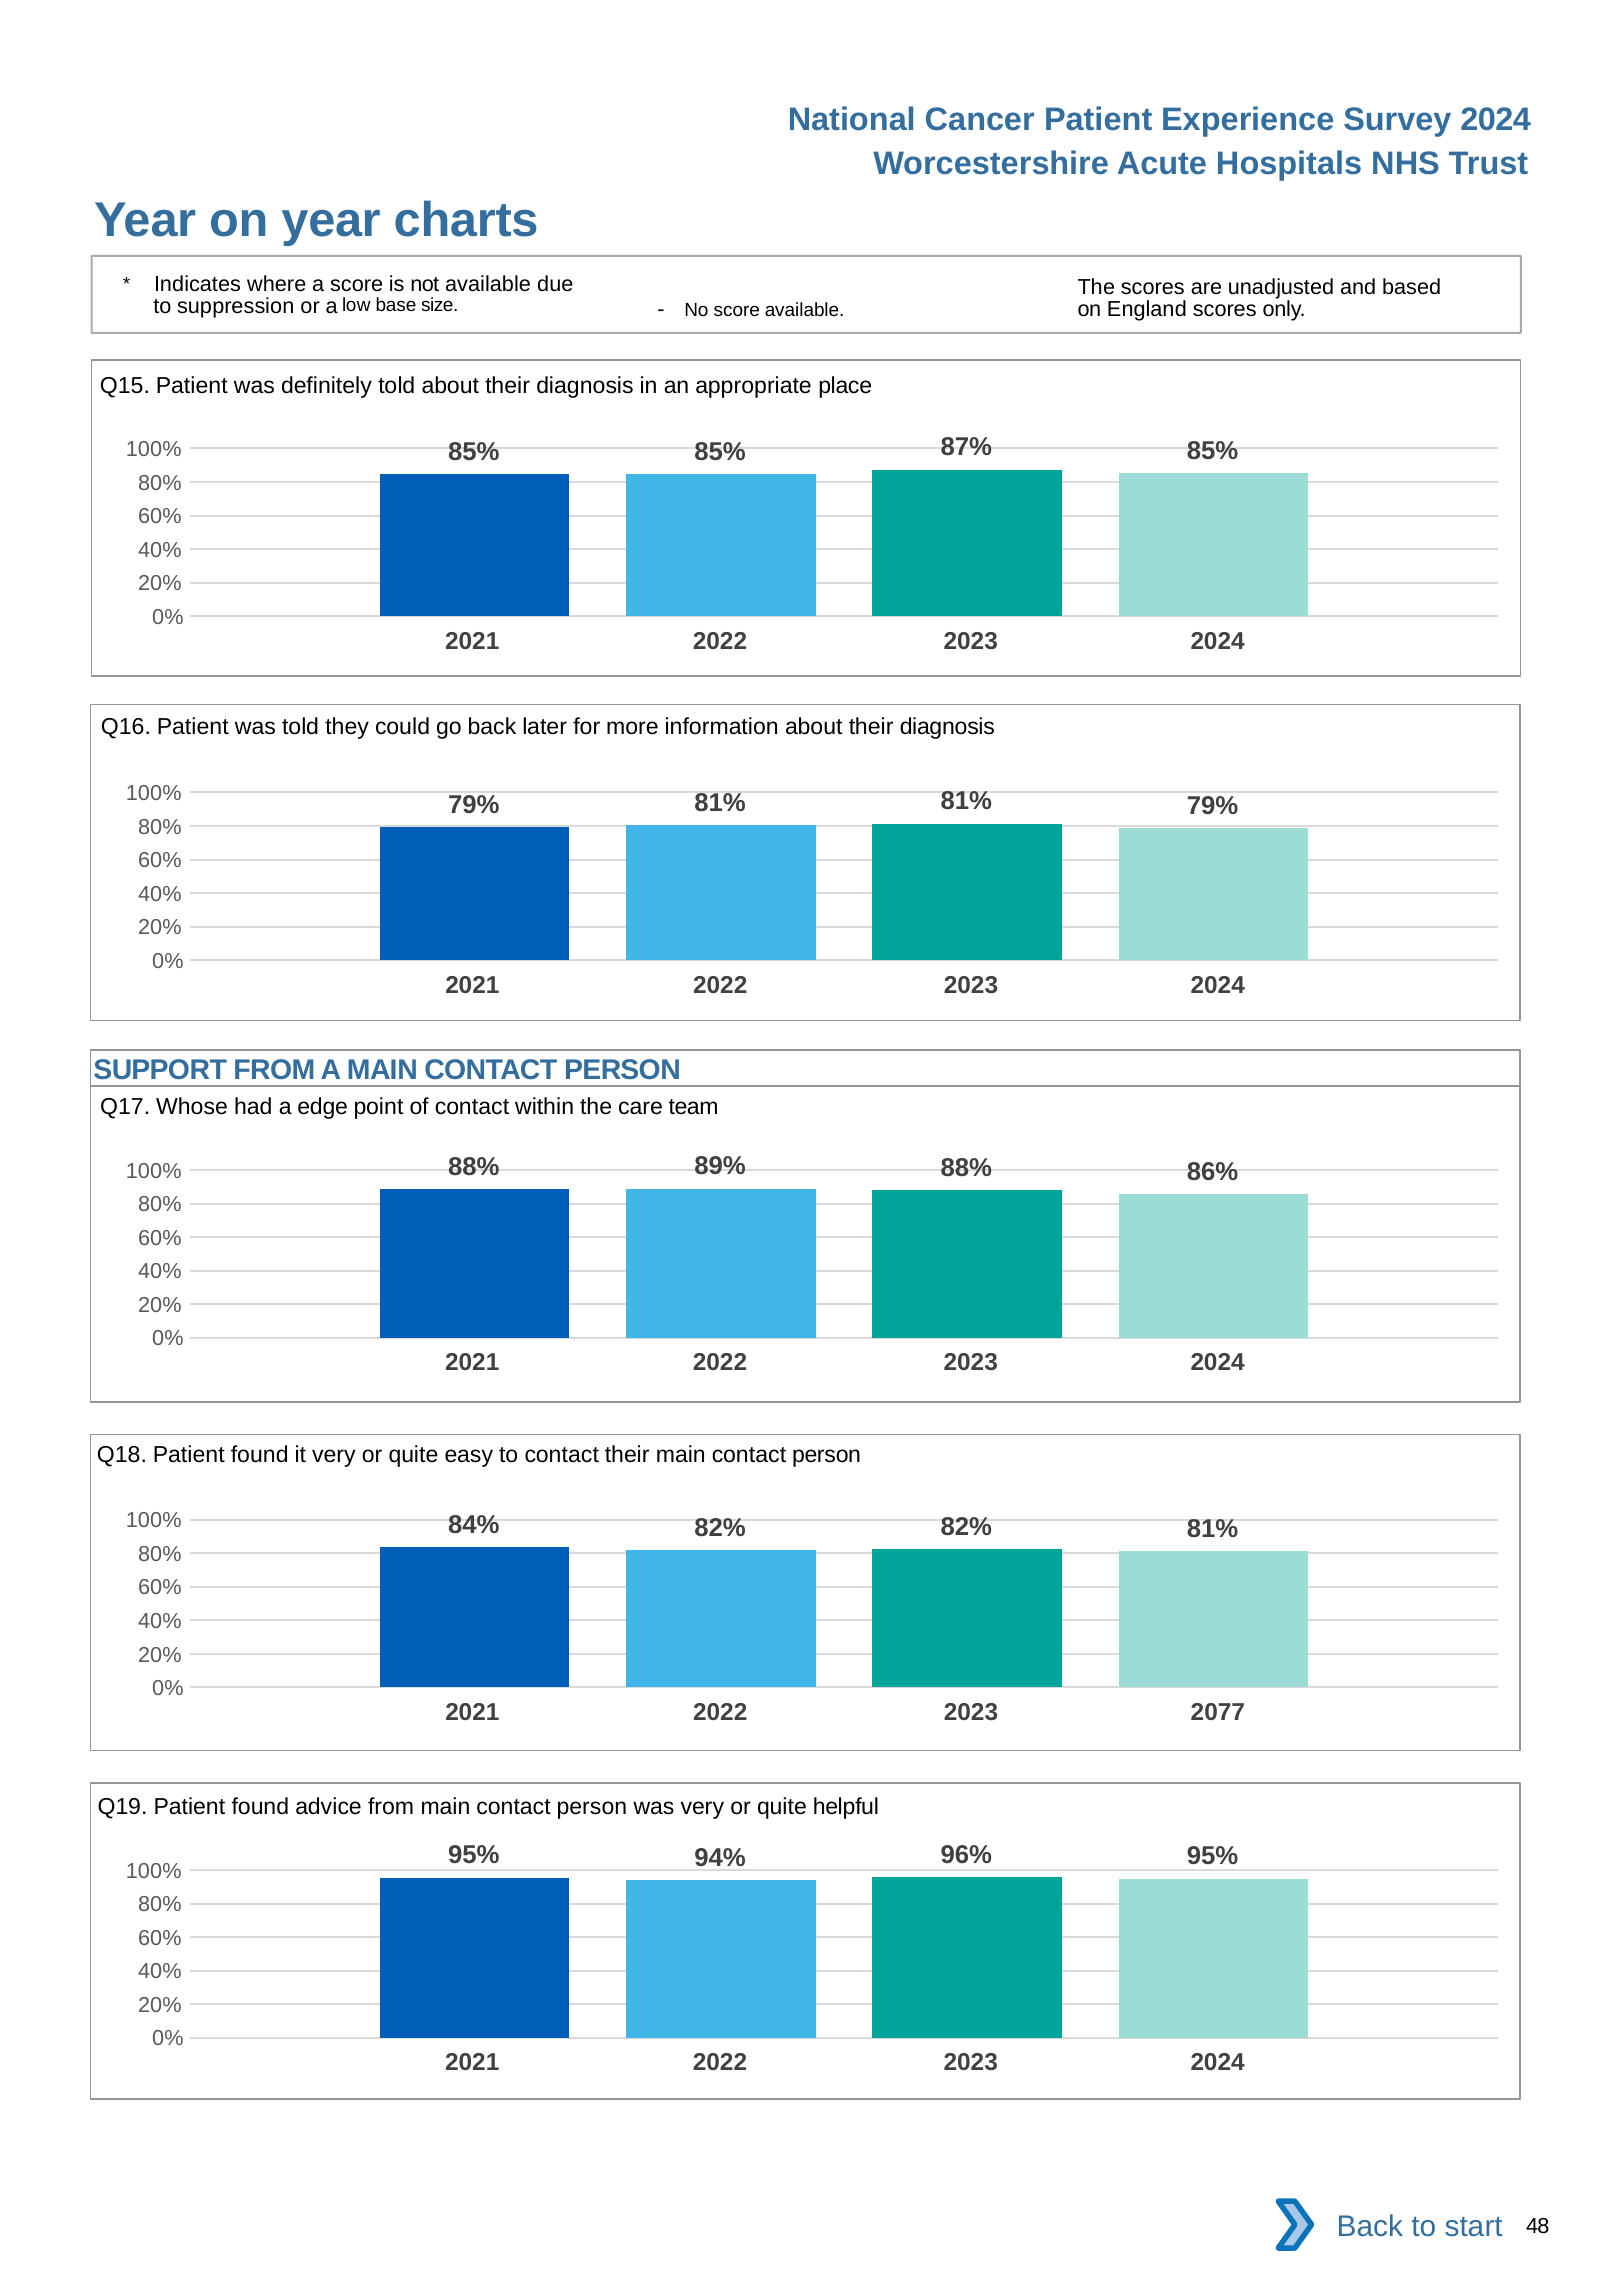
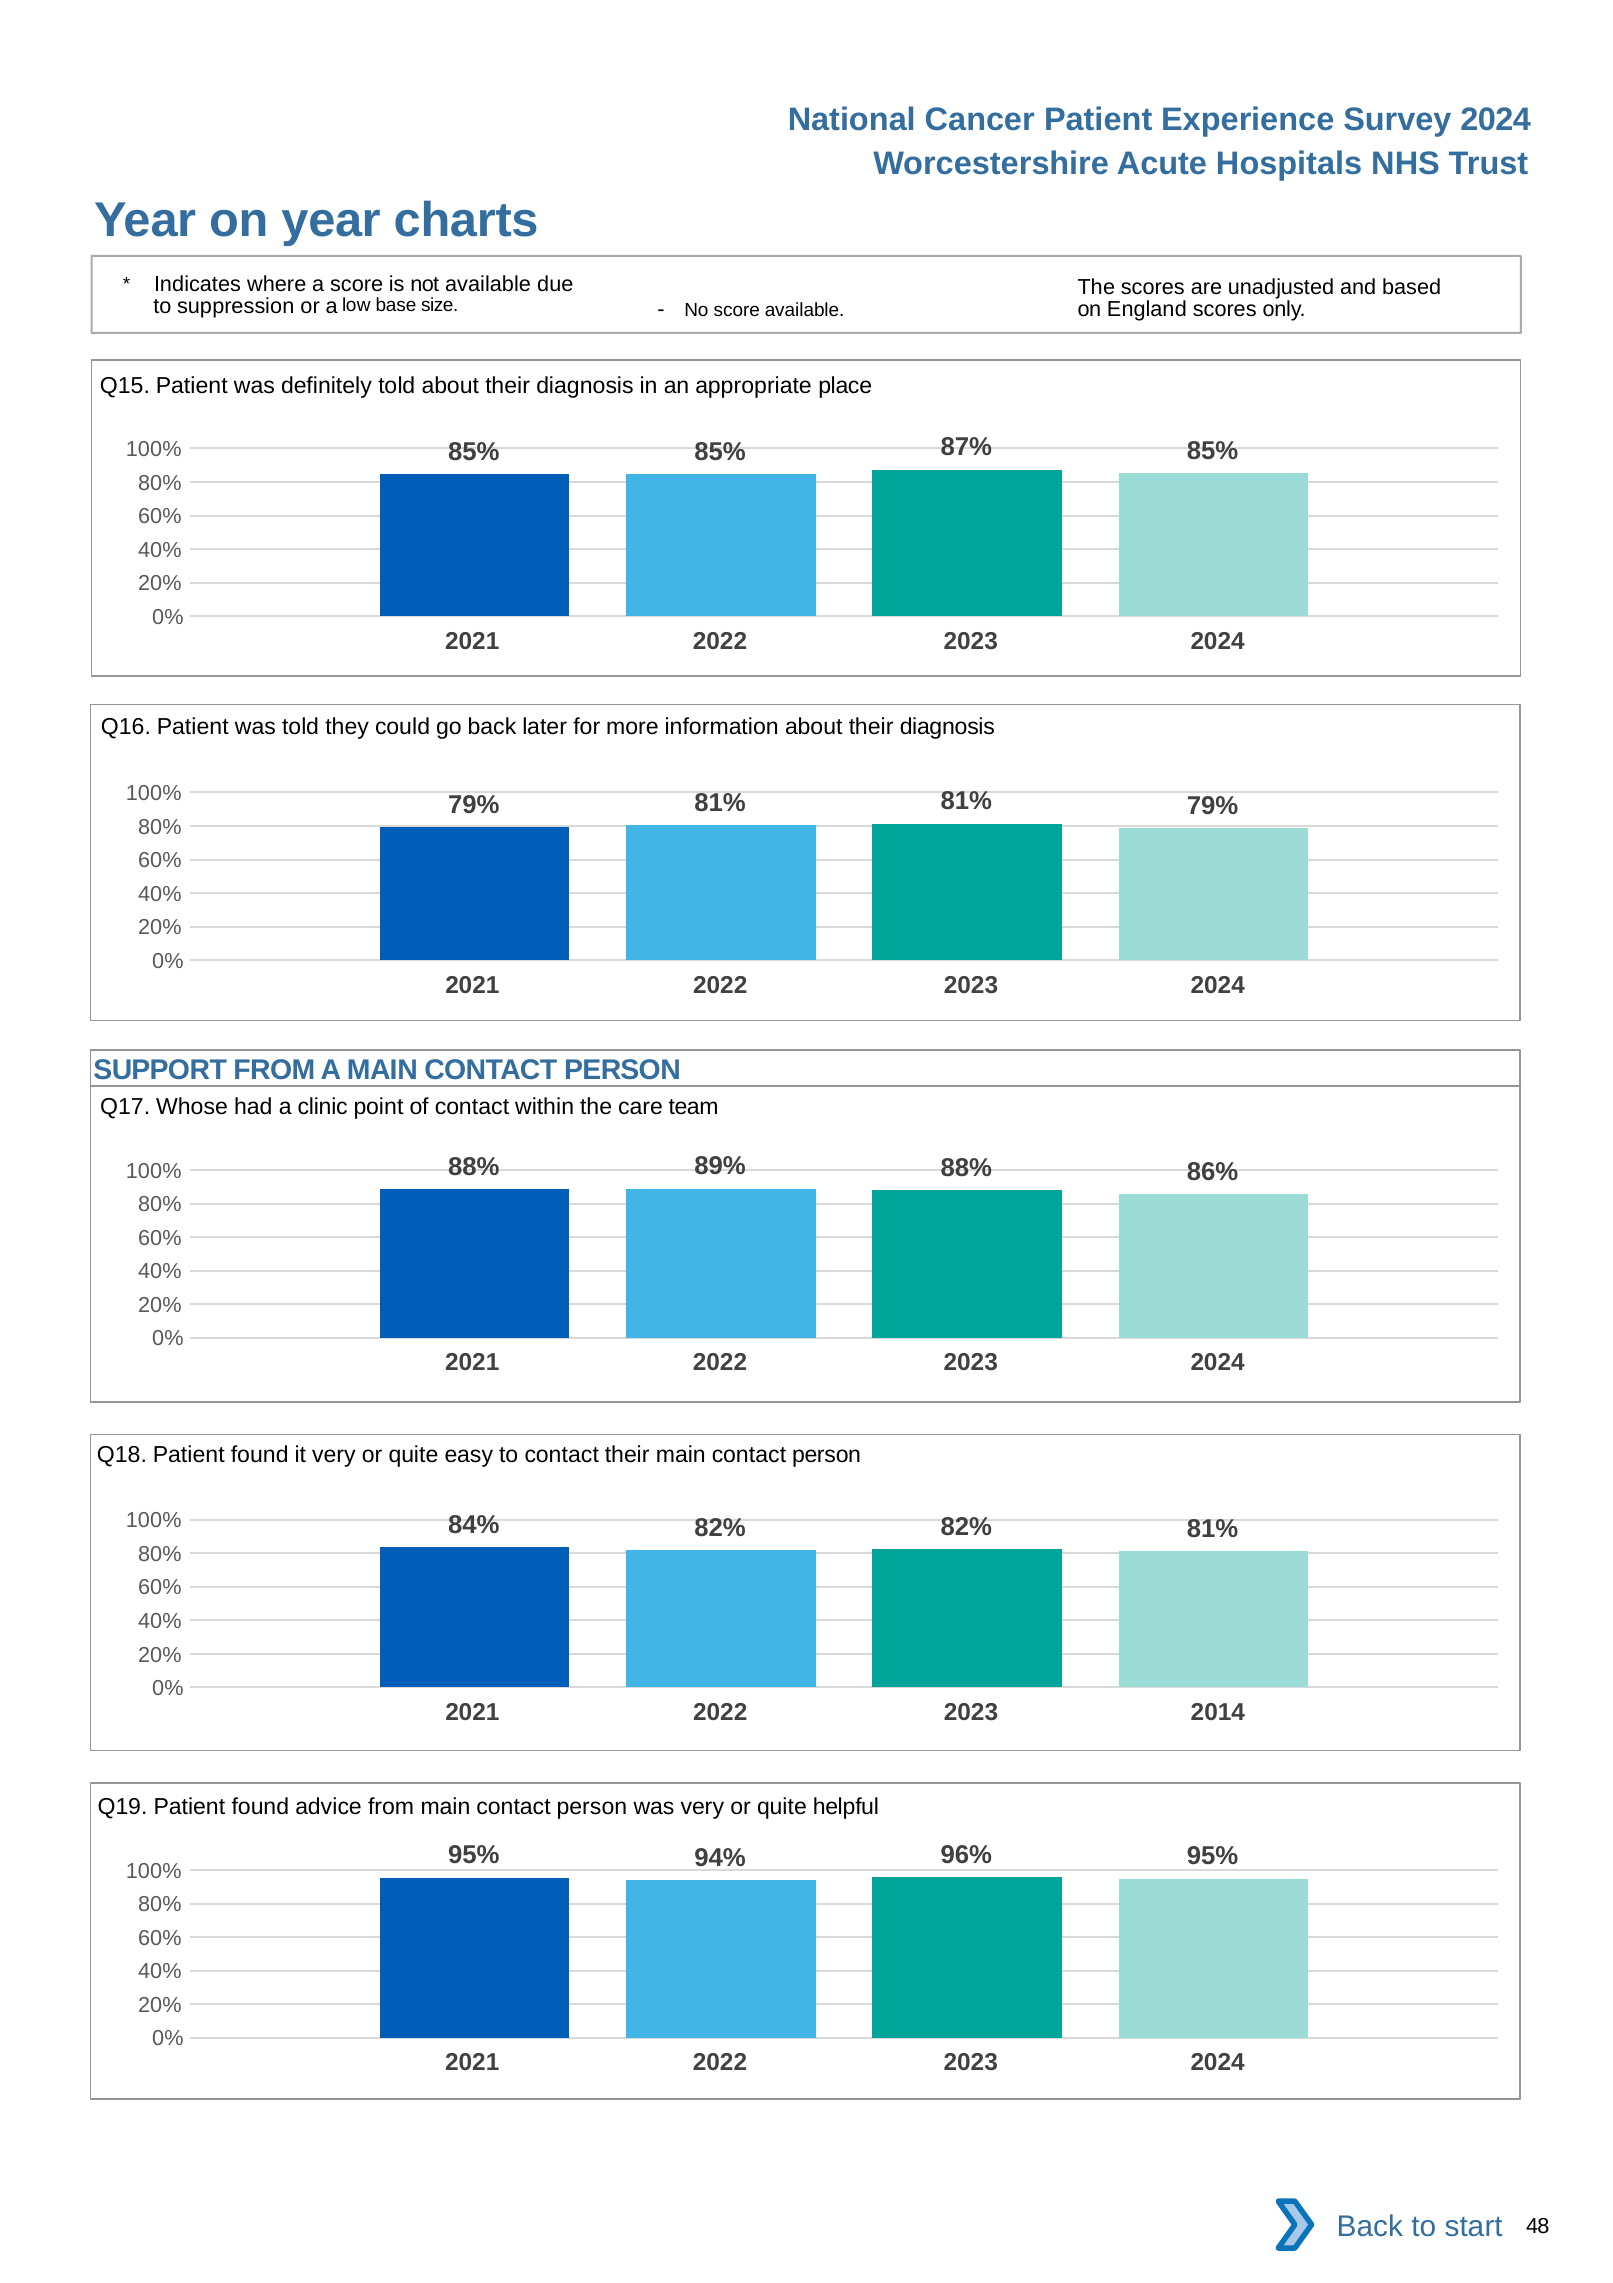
edge: edge -> clinic (323, 1106)
2077: 2077 -> 2014 (1218, 1712)
